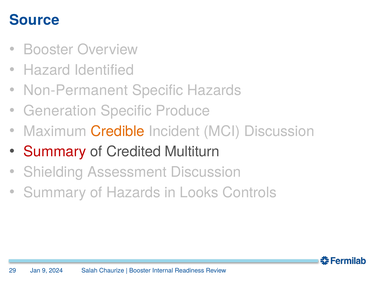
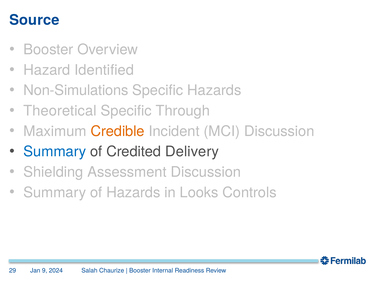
Non-Permanent: Non-Permanent -> Non-Simulations (76, 90)
Generation: Generation -> Theoretical (60, 111)
Produce: Produce -> Through (183, 111)
Summary colour: red -> blue (55, 152)
Multiturn: Multiturn -> Delivery (192, 152)
